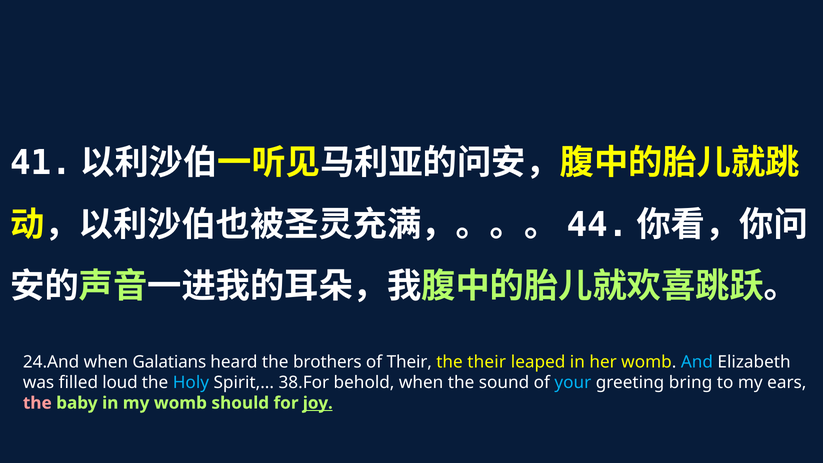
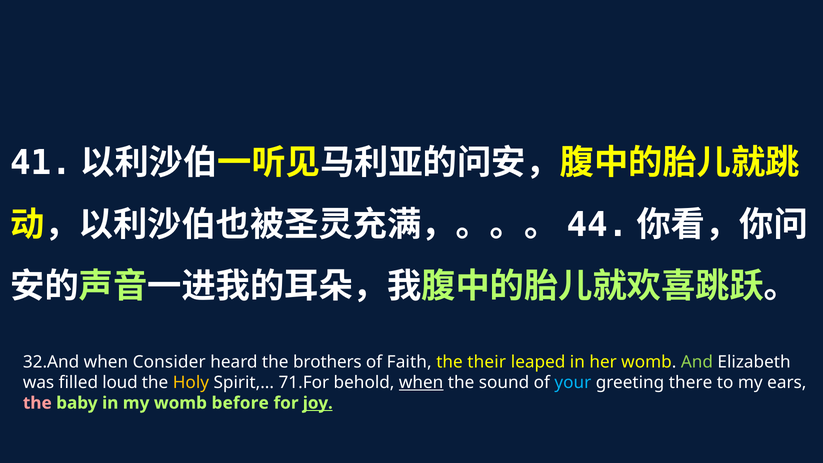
24.And: 24.And -> 32.And (51, 362)
Galatians: Galatians -> Consider (169, 362)
of Their: Their -> Faith (409, 362)
And colour: light blue -> light green (697, 362)
Holy colour: light blue -> yellow (191, 382)
38.For: 38.For -> 71.For (304, 382)
when underline: none -> present (421, 382)
bring: bring -> there (691, 382)
should: should -> before (240, 403)
